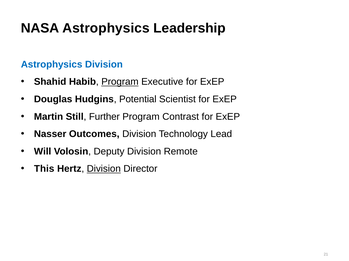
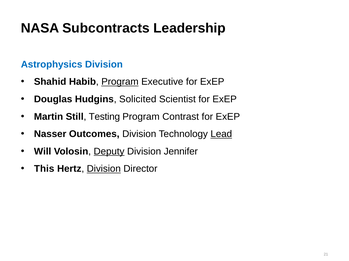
NASA Astrophysics: Astrophysics -> Subcontracts (106, 28)
Potential: Potential -> Solicited (138, 99)
Further: Further -> Testing (104, 117)
Lead underline: none -> present (221, 134)
Deputy underline: none -> present (109, 152)
Remote: Remote -> Jennifer (181, 152)
